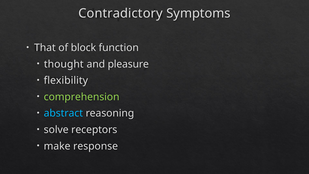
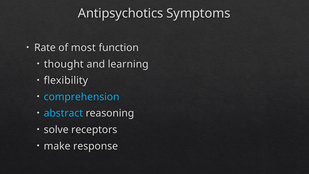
Contradictory: Contradictory -> Antipsychotics (121, 13)
That: That -> Rate (45, 48)
block: block -> most (83, 48)
pleasure: pleasure -> learning (128, 64)
comprehension colour: light green -> light blue (82, 97)
